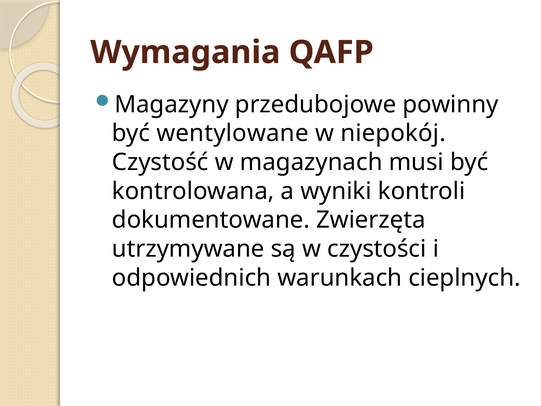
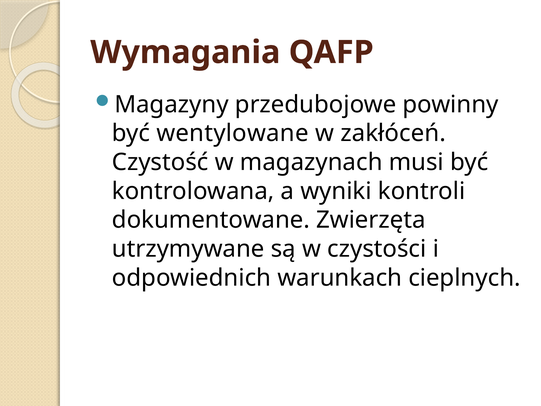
niepokój: niepokój -> zakłóceń (393, 133)
